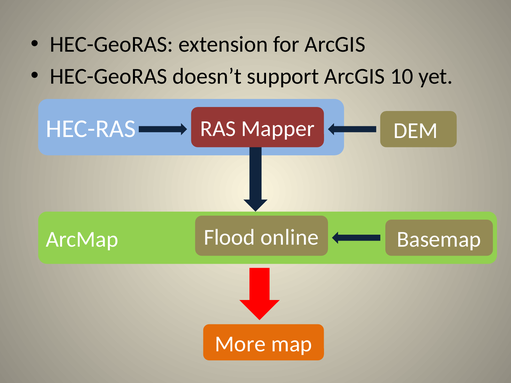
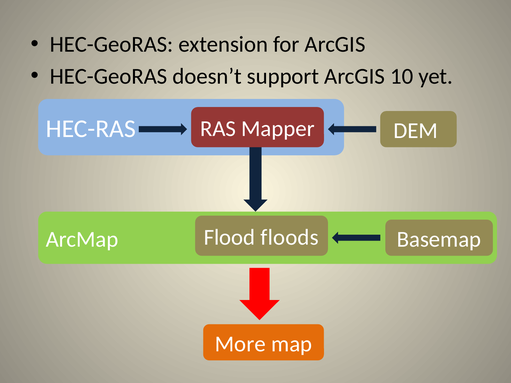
online: online -> floods (290, 237)
